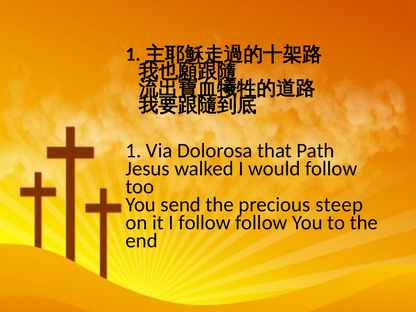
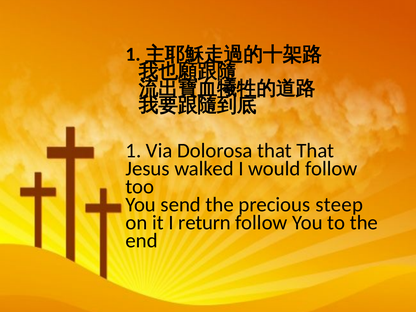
that Path: Path -> That (315, 151)
I follow: follow -> return (205, 223)
